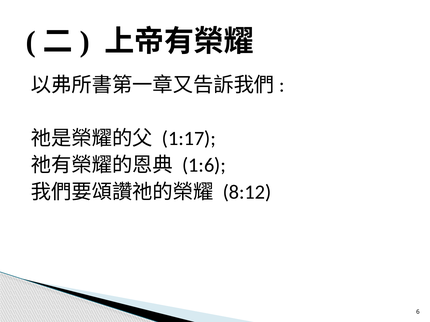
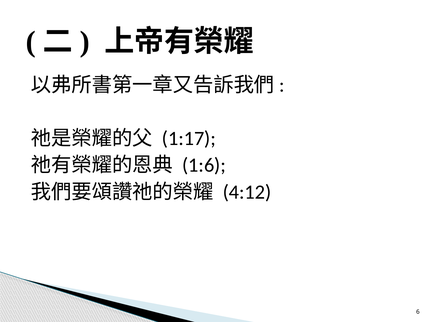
8:12: 8:12 -> 4:12 (247, 192)
